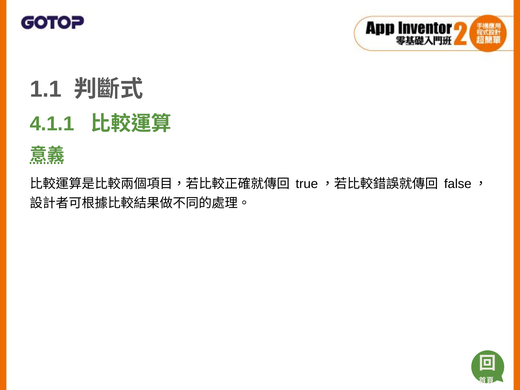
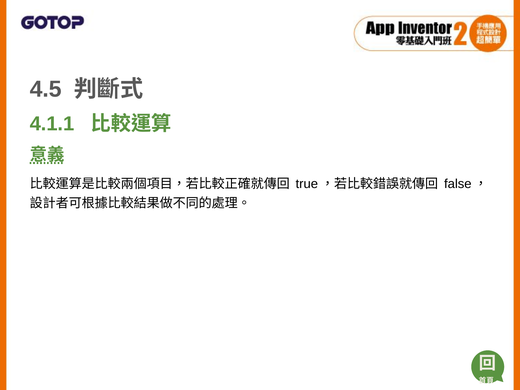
1.1: 1.1 -> 4.5 (46, 89)
